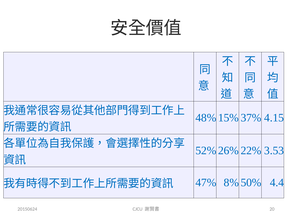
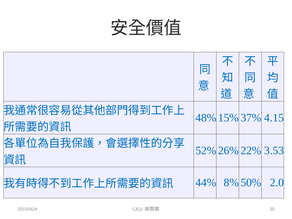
47%: 47% -> 44% (206, 183)
4.4: 4.4 -> 2.0 (277, 183)
